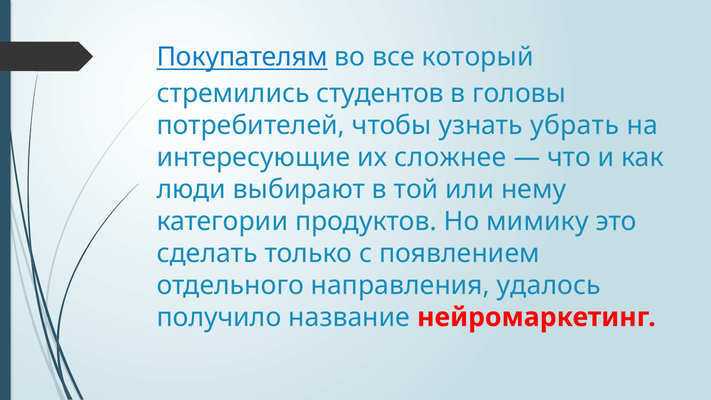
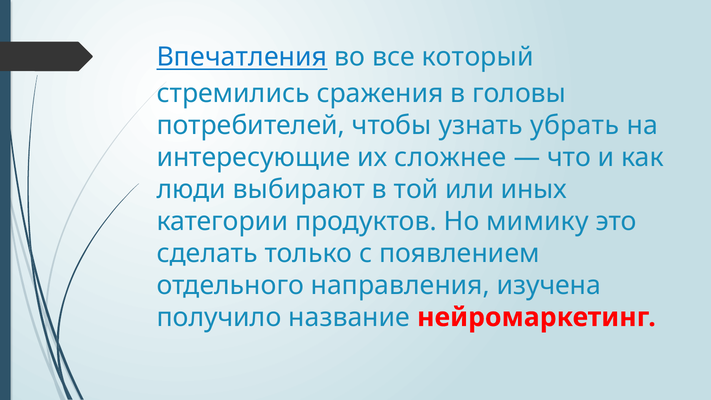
Покупателям: Покупателям -> Впечатления (242, 57)
студентов: студентов -> сражения (380, 93)
нему: нему -> иных (534, 189)
удалось: удалось -> изучена (549, 285)
